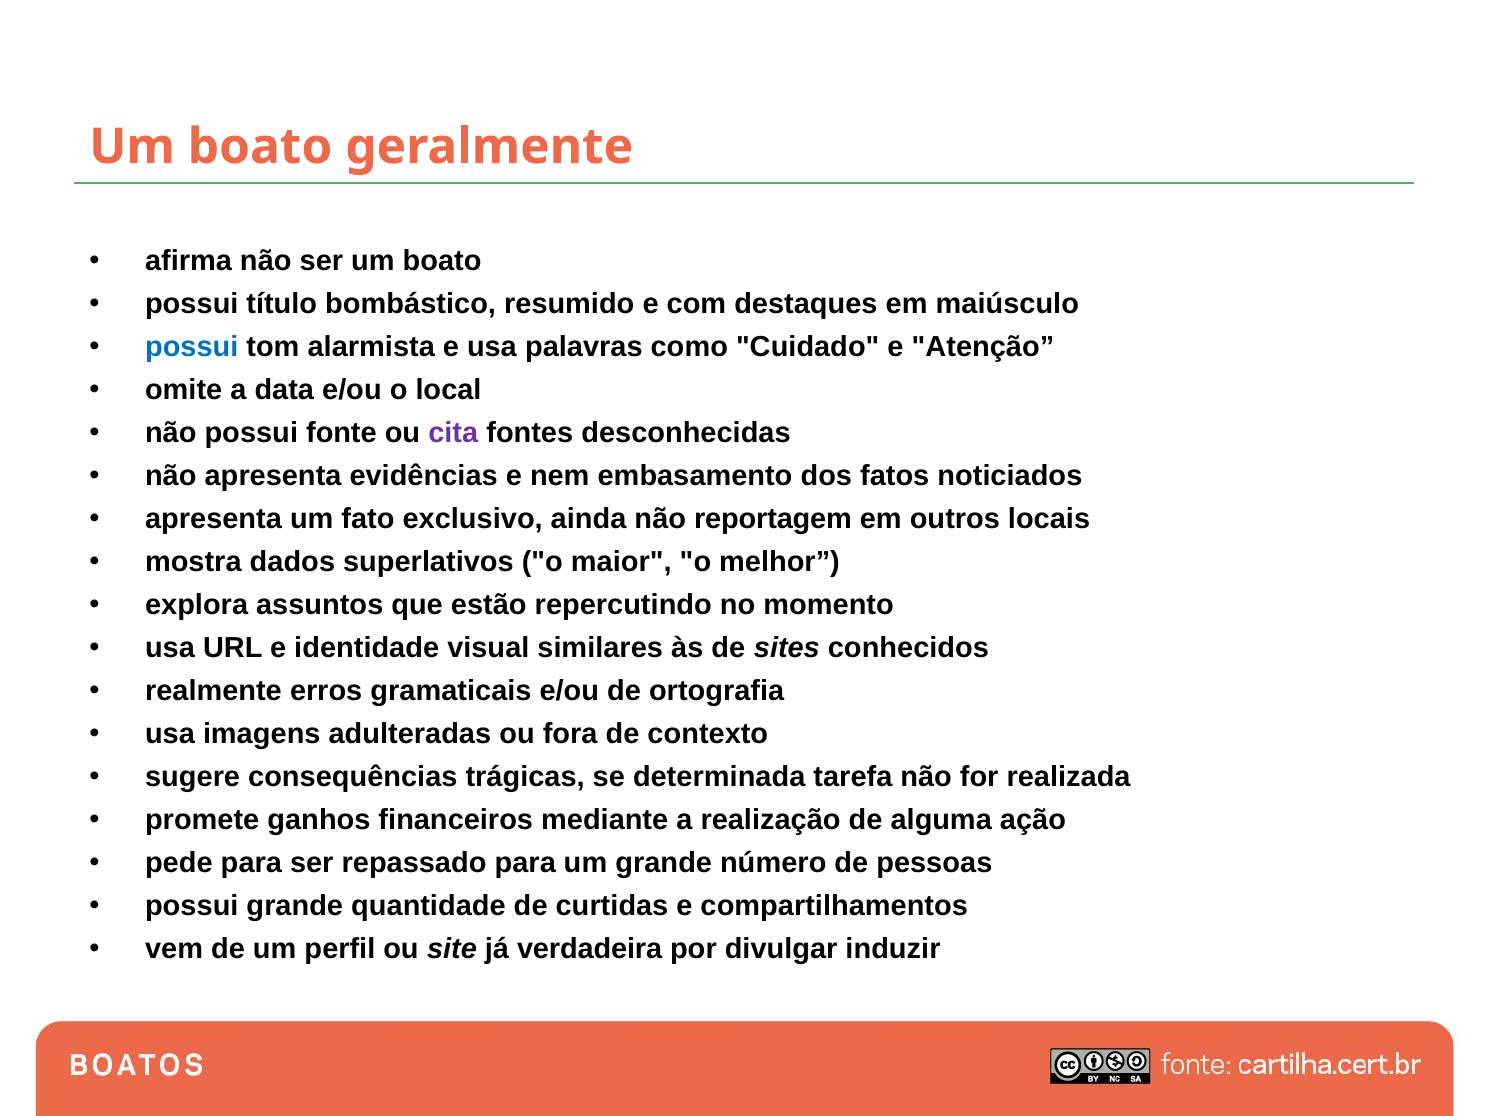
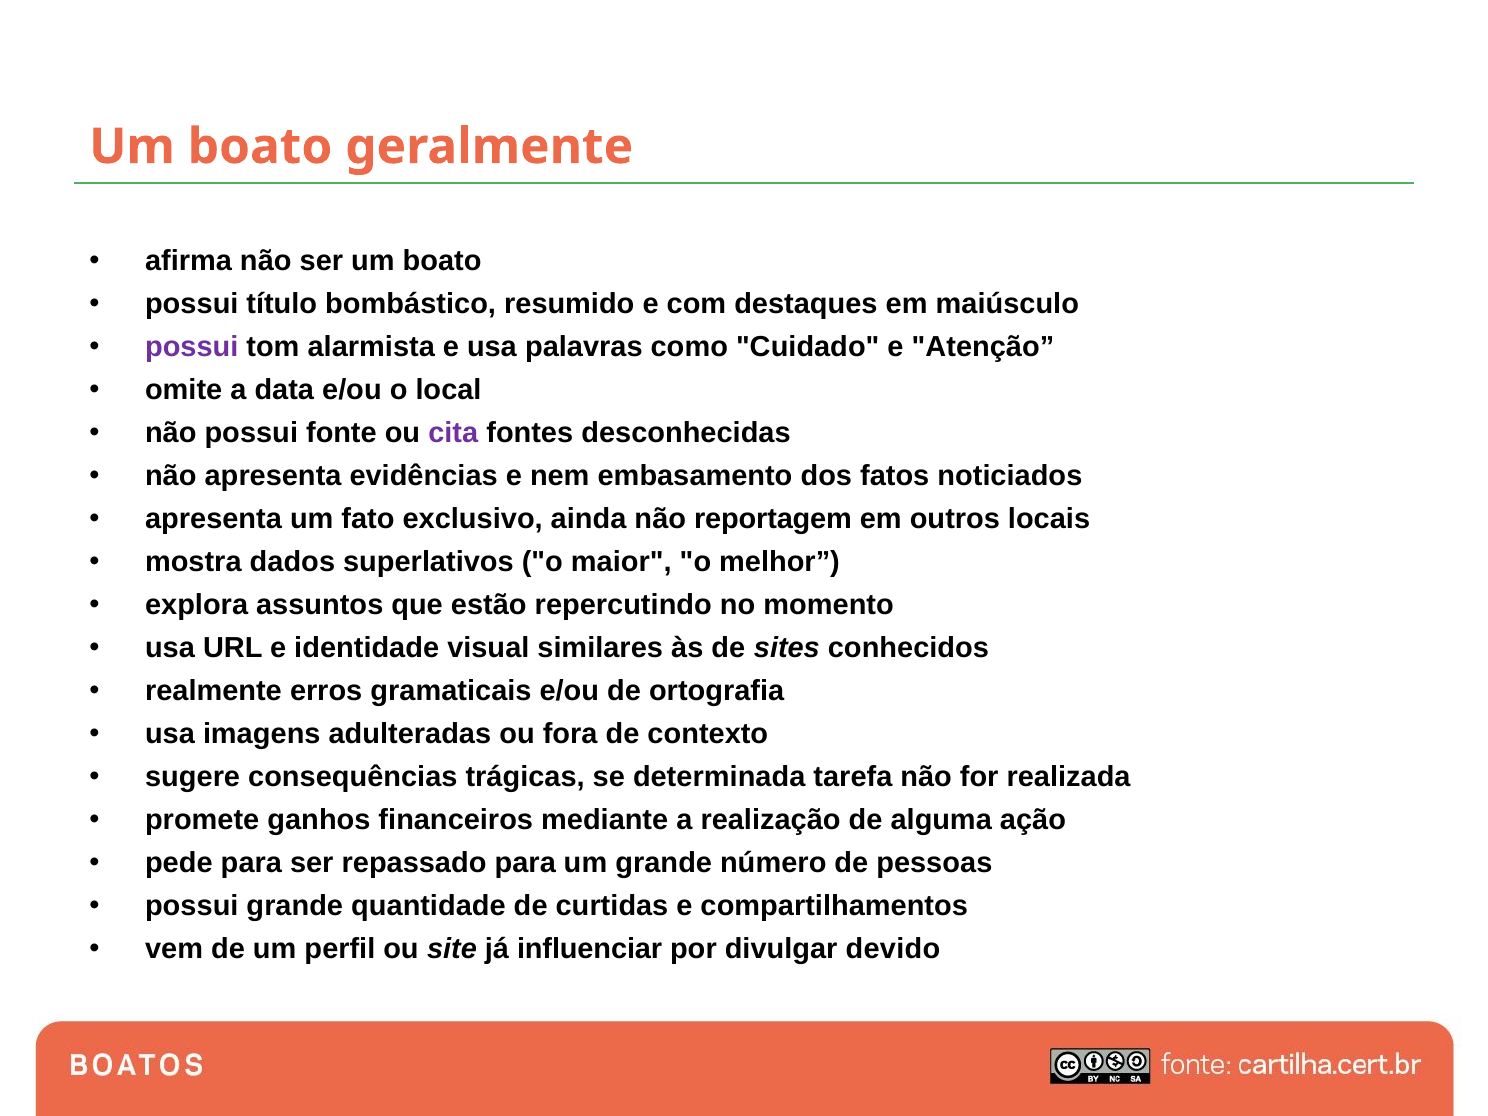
possui colour: blue -> purple (192, 347)
verdadeira: verdadeira -> influenciar (590, 949)
induzir: induzir -> devido (893, 949)
